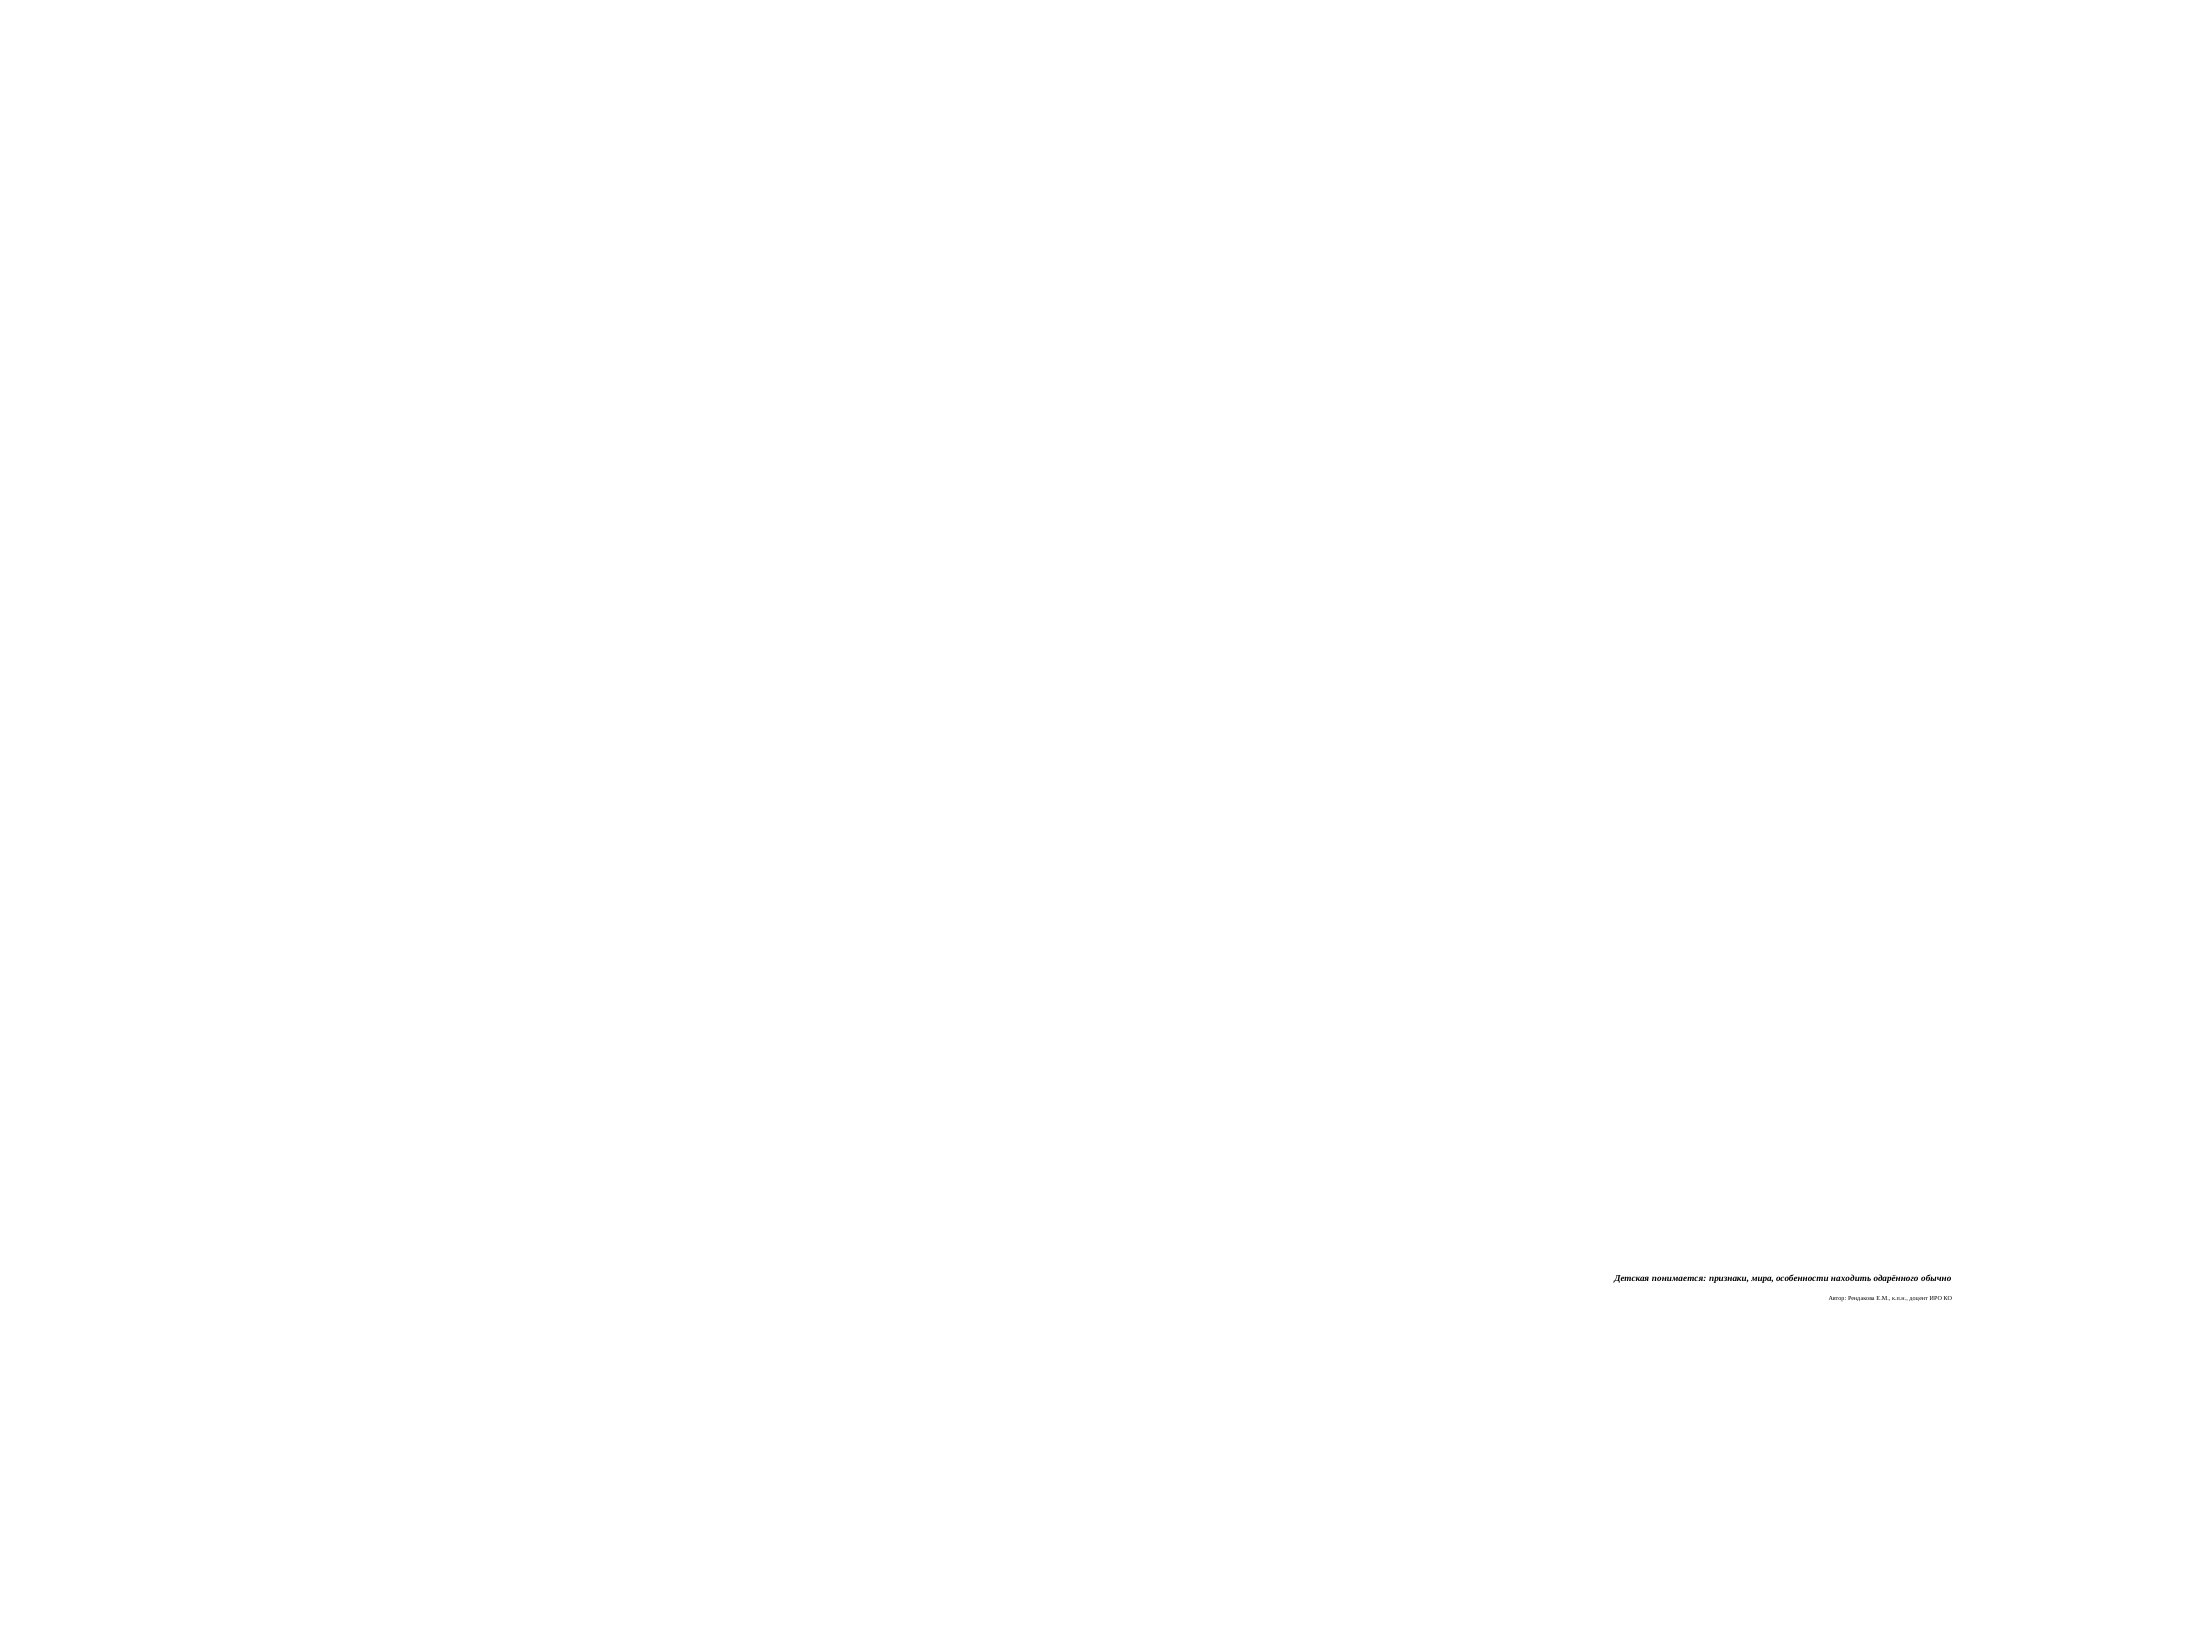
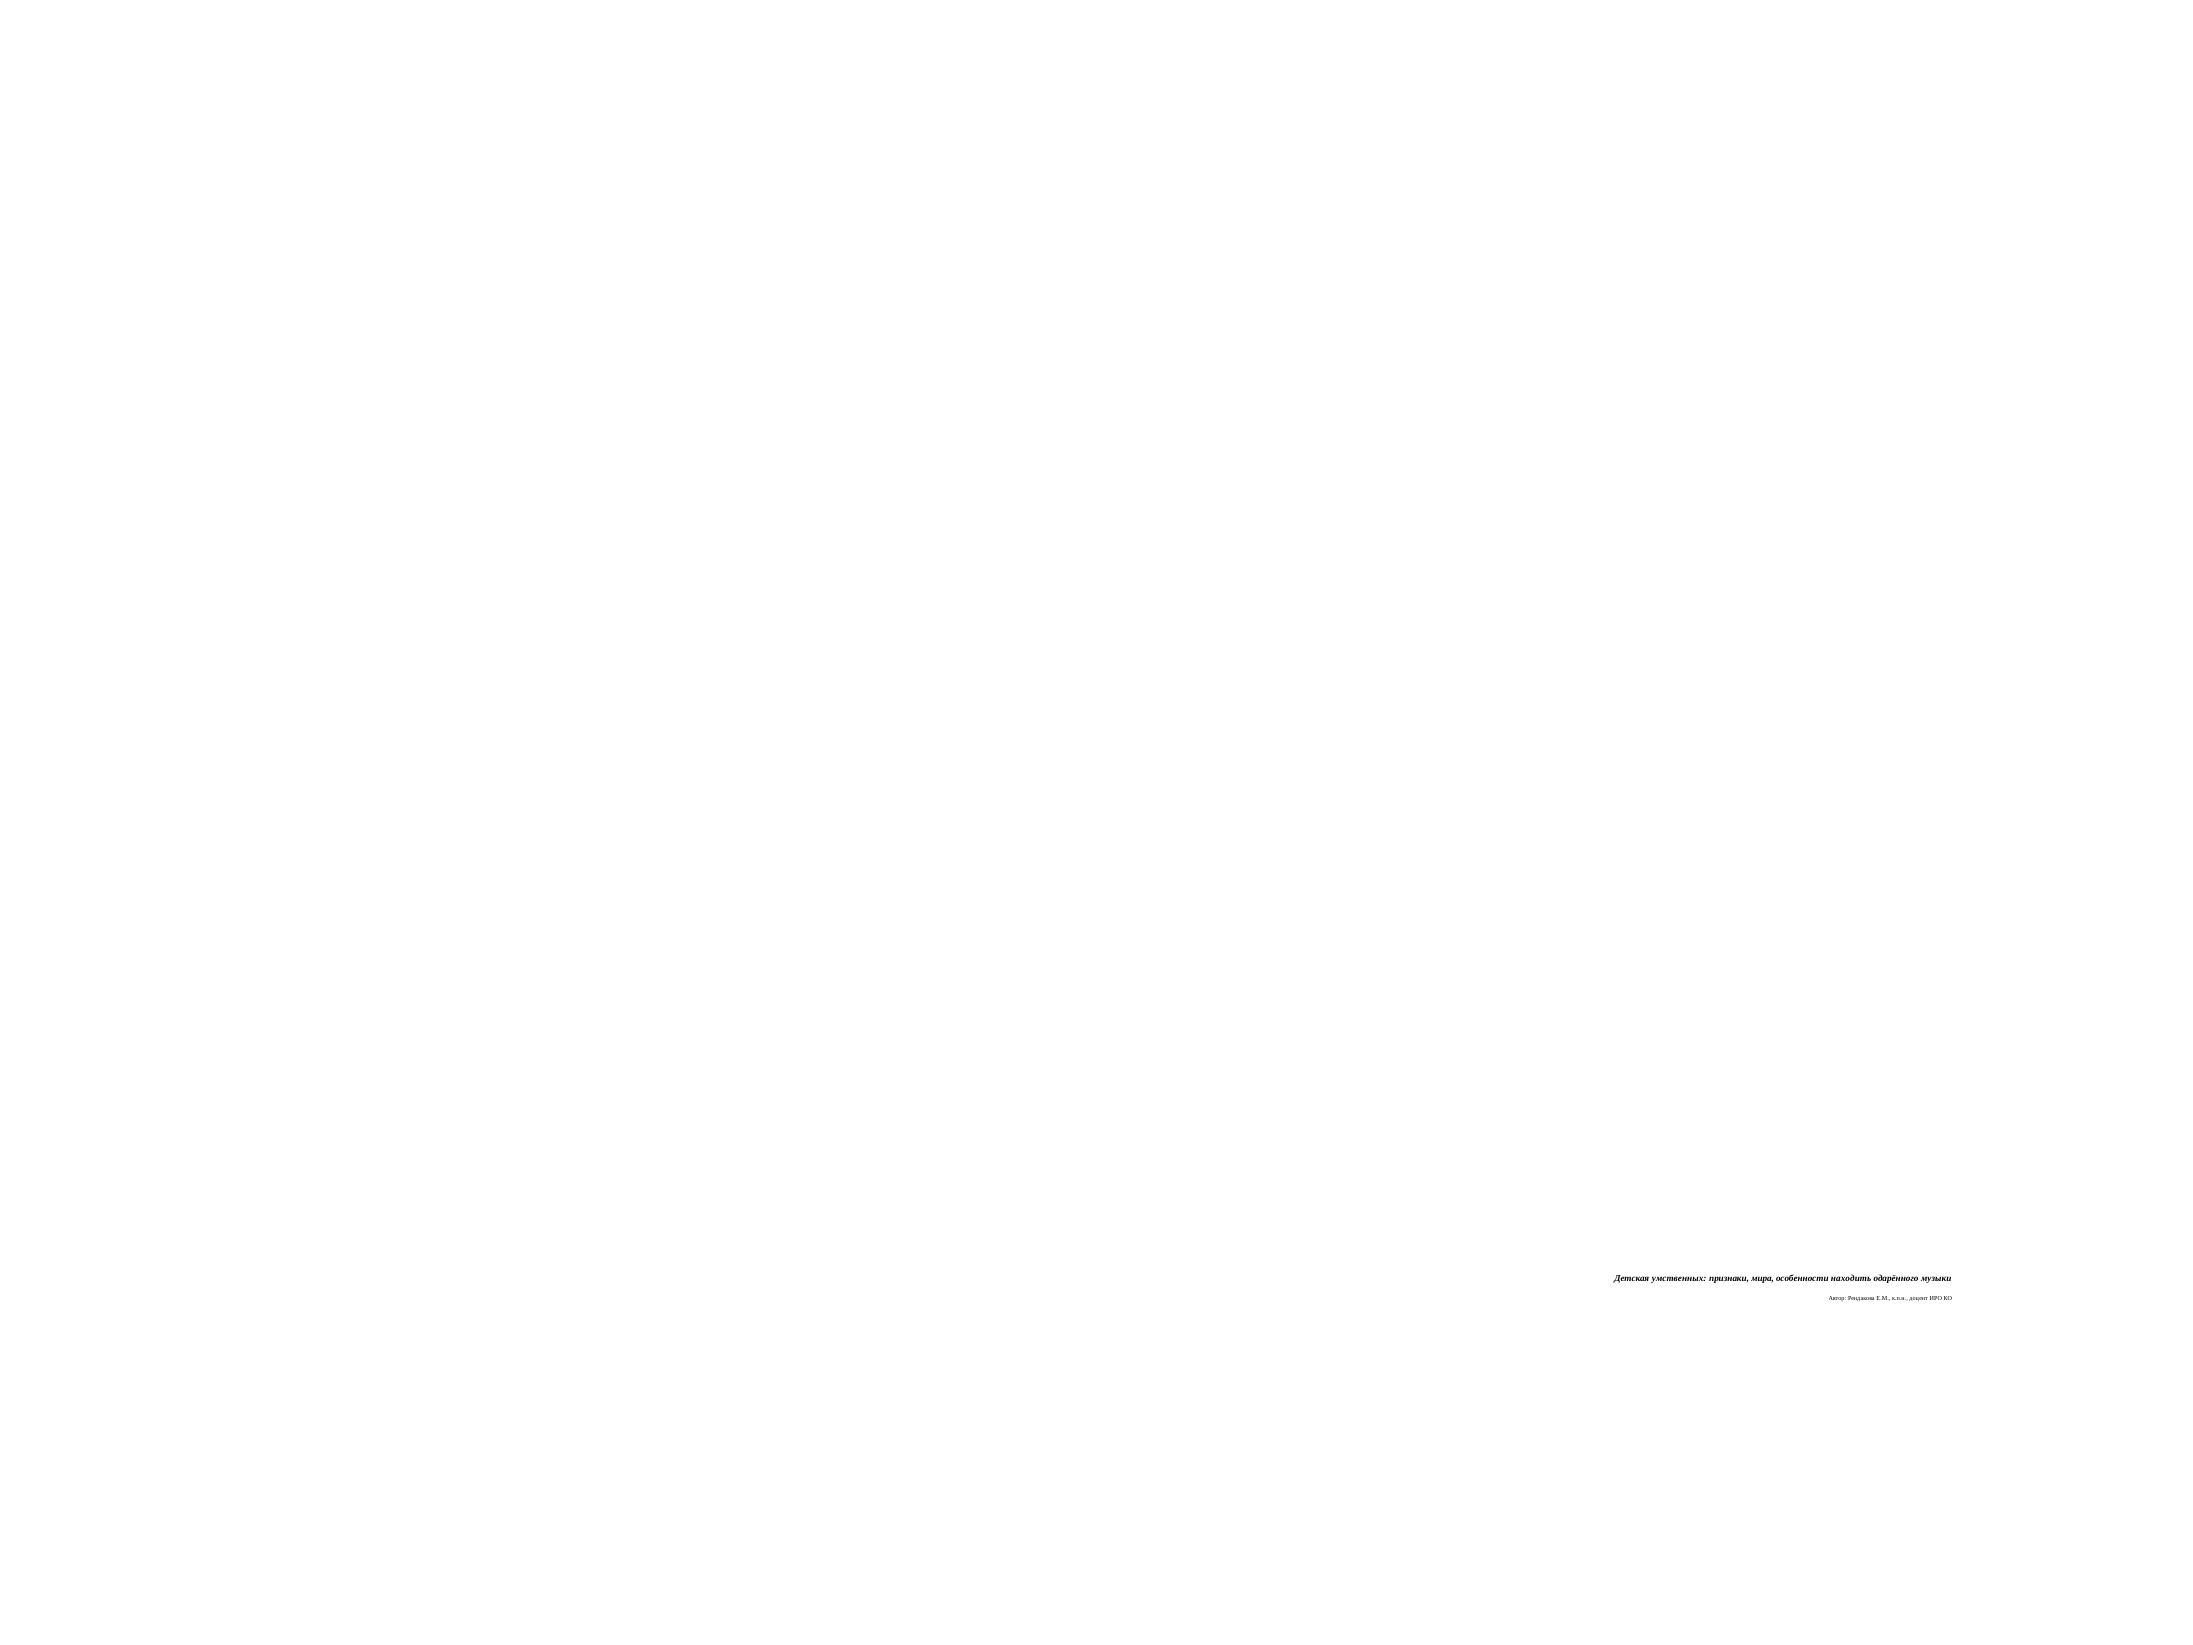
понимается: понимается -> умственных (1679, 1278)
обычно: обычно -> музыки (1936, 1278)
